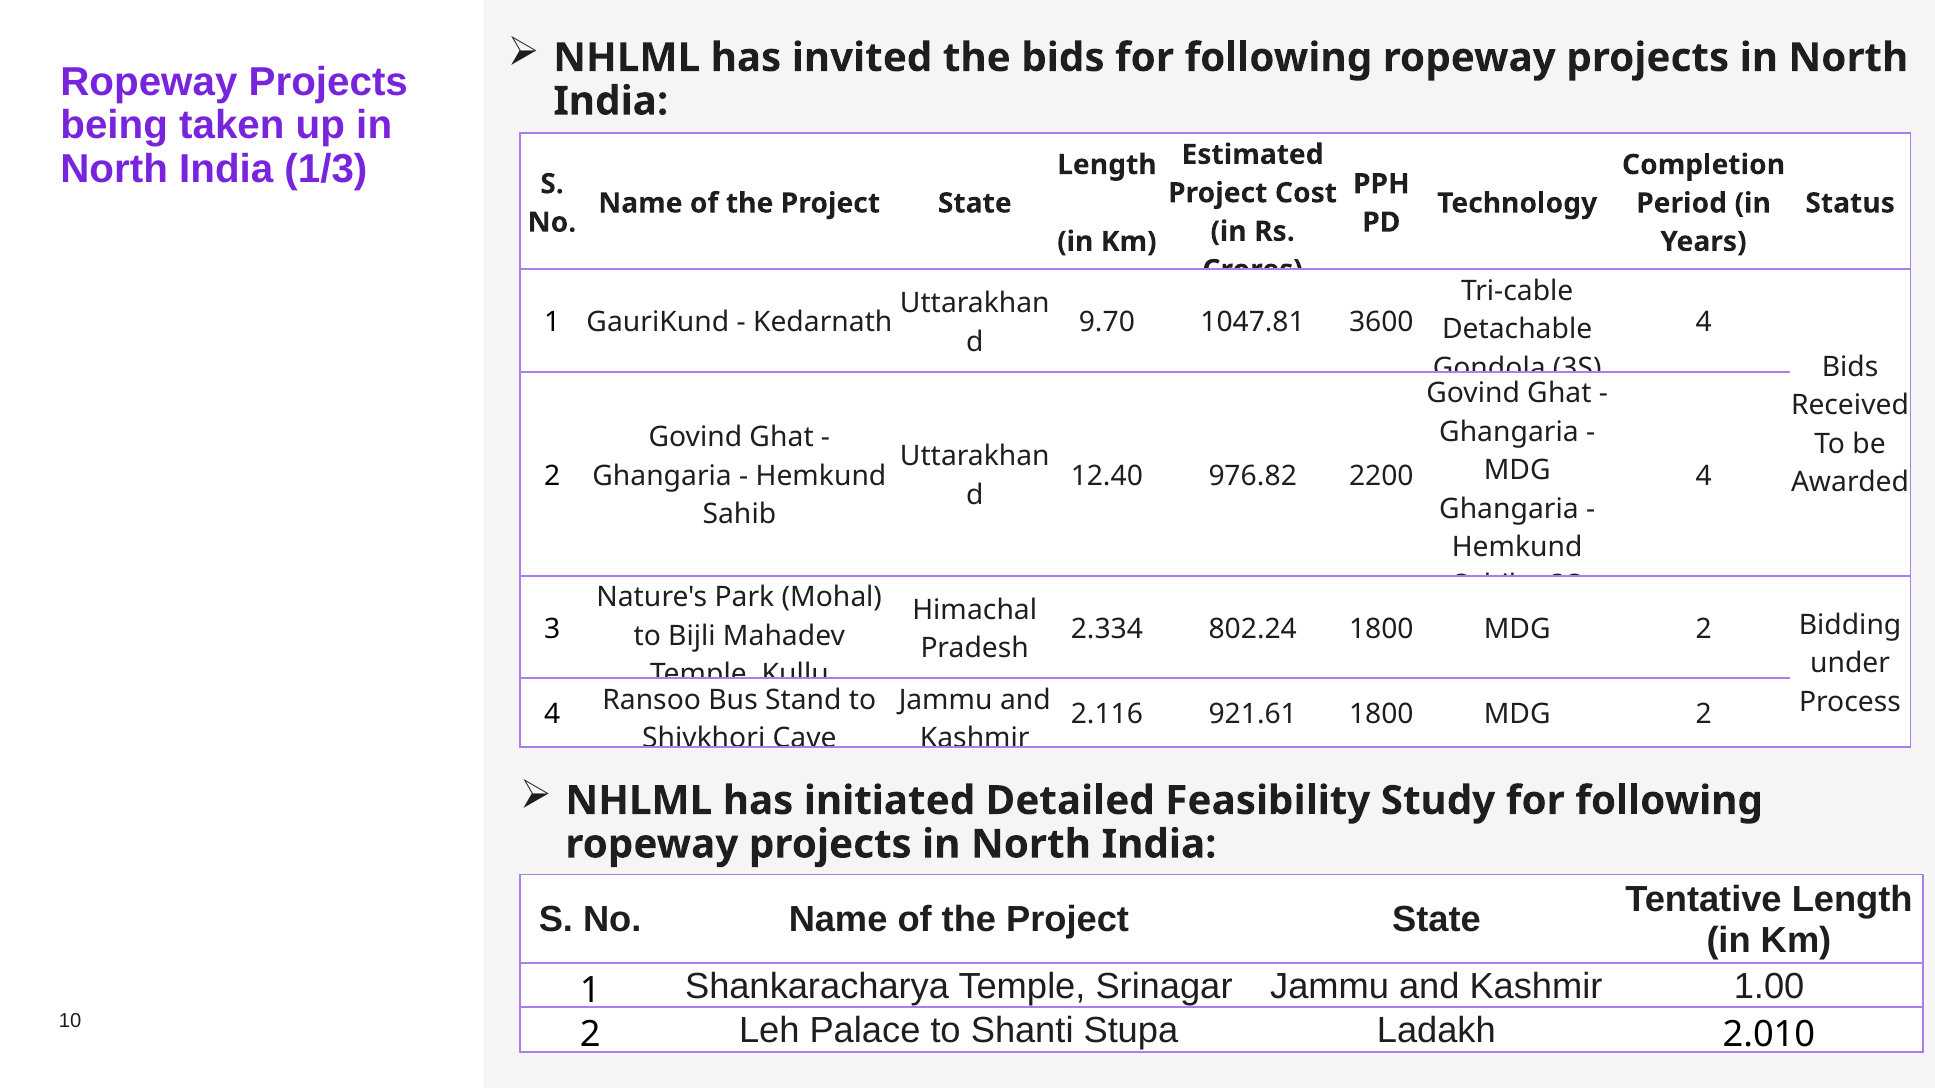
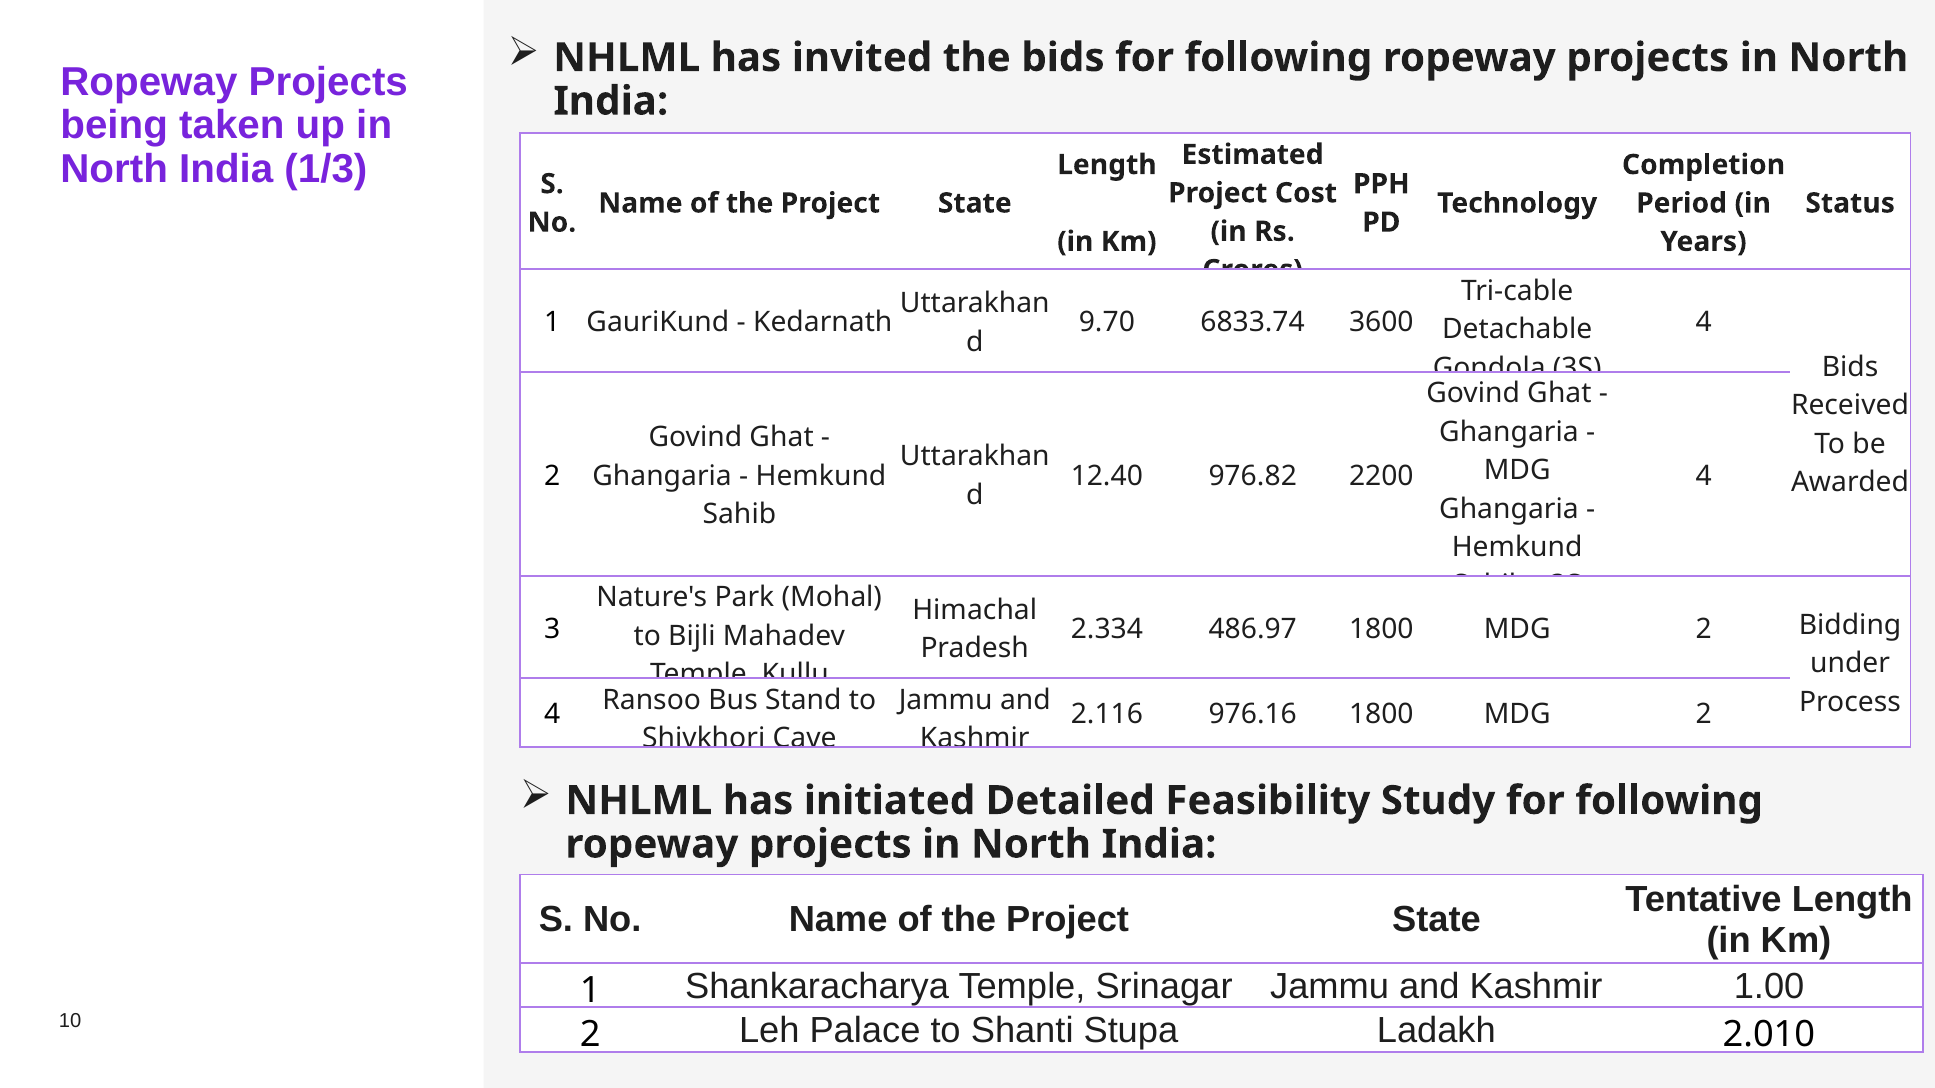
1047.81: 1047.81 -> 6833.74 (1253, 323)
802.24: 802.24 -> 486.97 (1253, 629)
921.61: 921.61 -> 976.16 (1253, 715)
